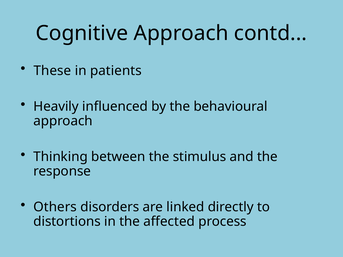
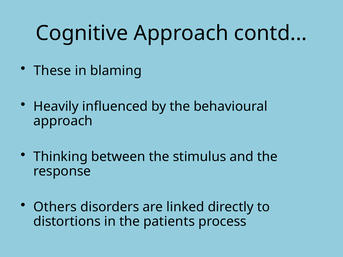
patients: patients -> blaming (116, 71)
affected: affected -> patients (169, 222)
